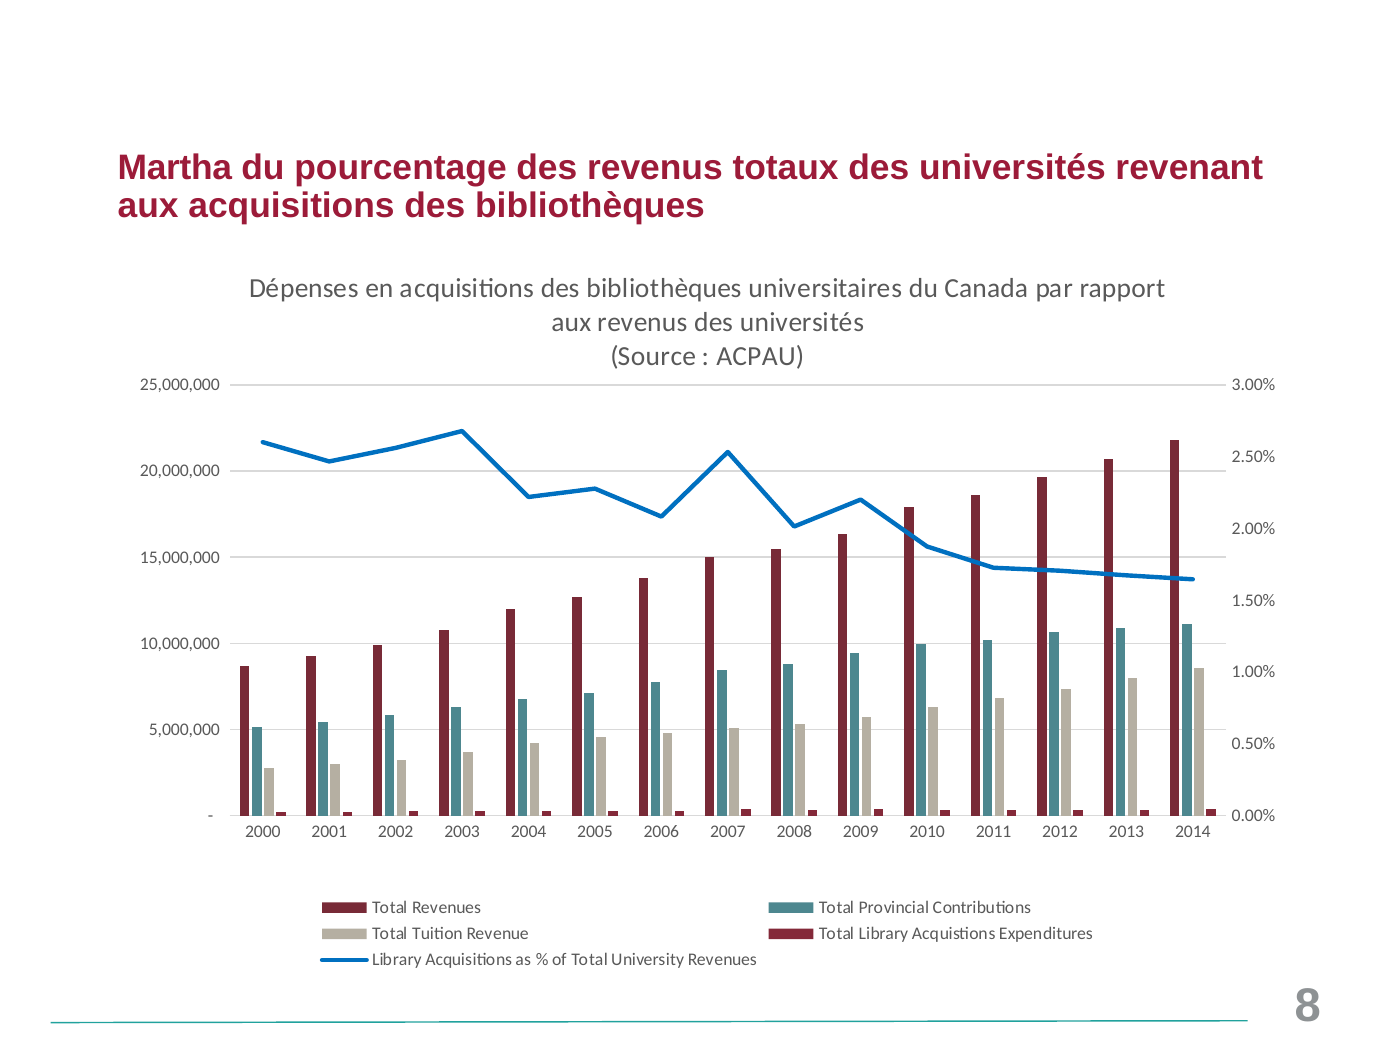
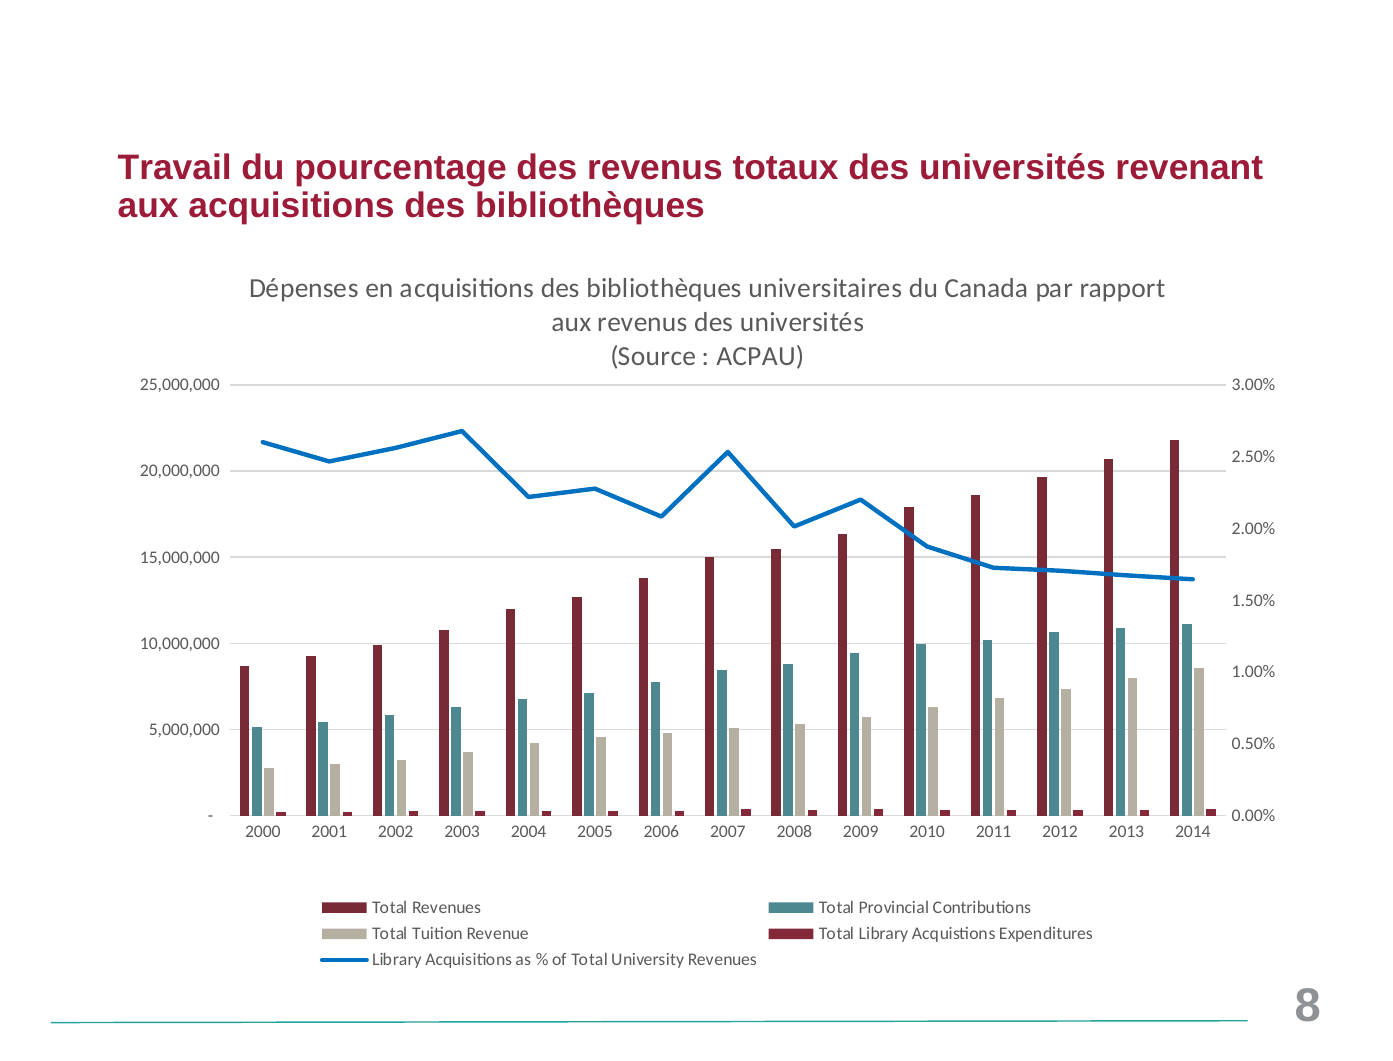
Martha: Martha -> Travail (175, 168)
